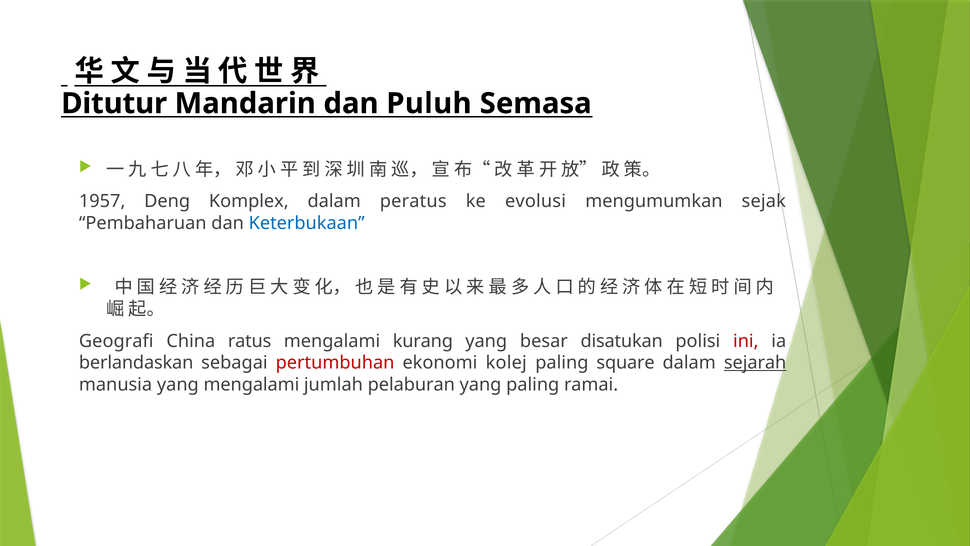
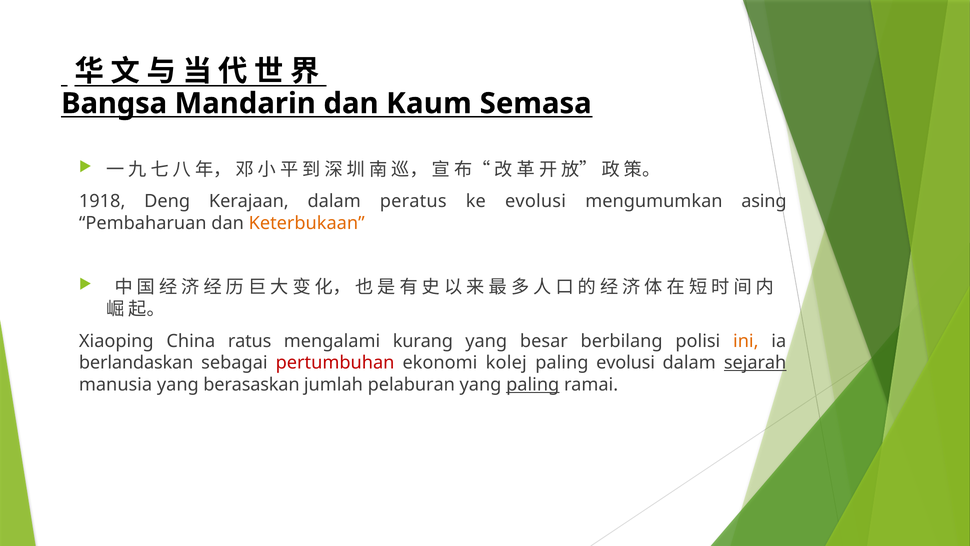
Ditutur: Ditutur -> Bangsa (114, 103)
Puluh: Puluh -> Kaum (429, 103)
1957: 1957 -> 1918 (102, 201)
Komplex: Komplex -> Kerajaan (249, 201)
sejak: sejak -> asing (764, 201)
Keterbukaan colour: blue -> orange (307, 223)
Geografi: Geografi -> Xiaoping (116, 341)
disatukan: disatukan -> berbilang (622, 341)
ini colour: red -> orange (746, 341)
paling square: square -> evolusi (626, 363)
yang mengalami: mengalami -> berasaskan (251, 384)
paling underline: none -> present (533, 384)
